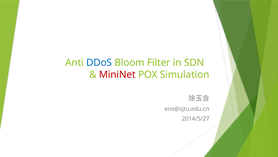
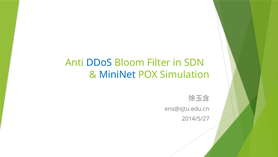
MiniNet colour: red -> blue (117, 74)
